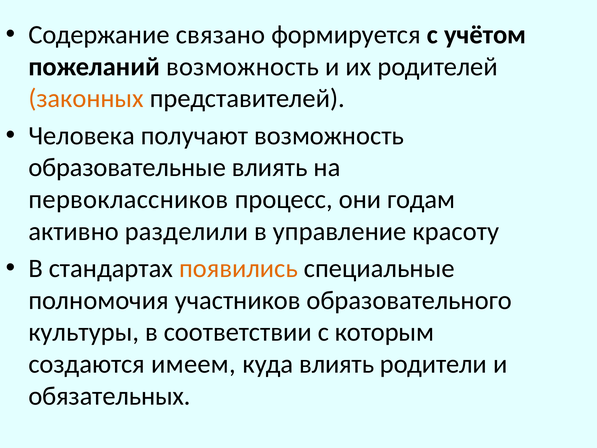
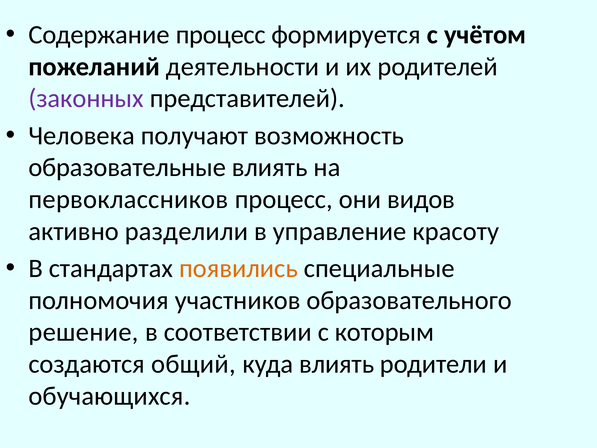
Содержание связано: связано -> процесс (221, 35)
пожеланий возможность: возможность -> деятельности (243, 67)
законных colour: orange -> purple (86, 98)
годам: годам -> видов (421, 199)
культуры: культуры -> решение (84, 332)
имеем: имеем -> общий (194, 364)
обязательных: обязательных -> обучающихся (109, 396)
